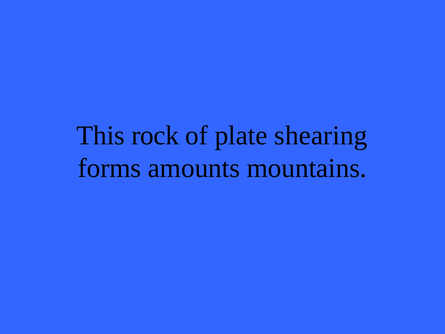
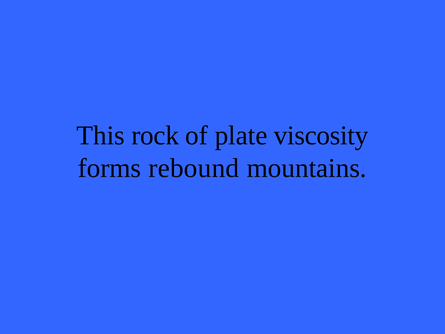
shearing: shearing -> viscosity (321, 135)
amounts: amounts -> rebound (194, 168)
